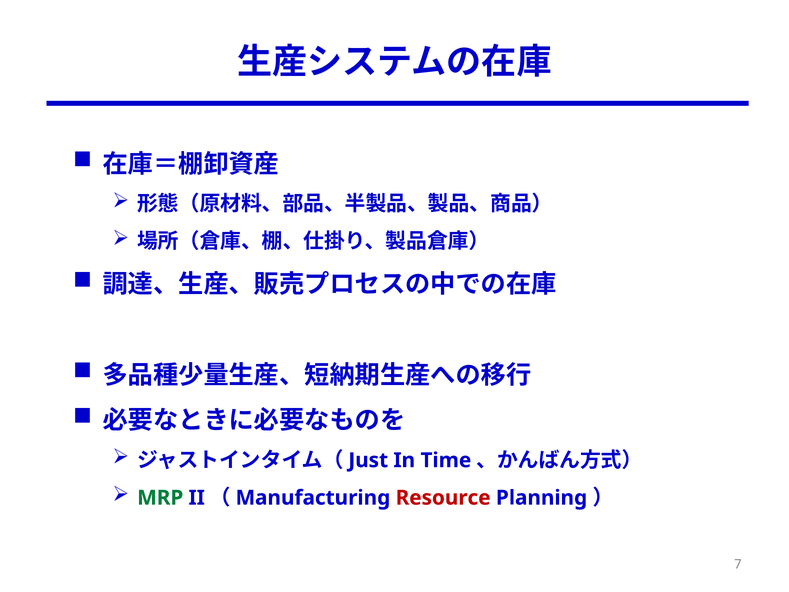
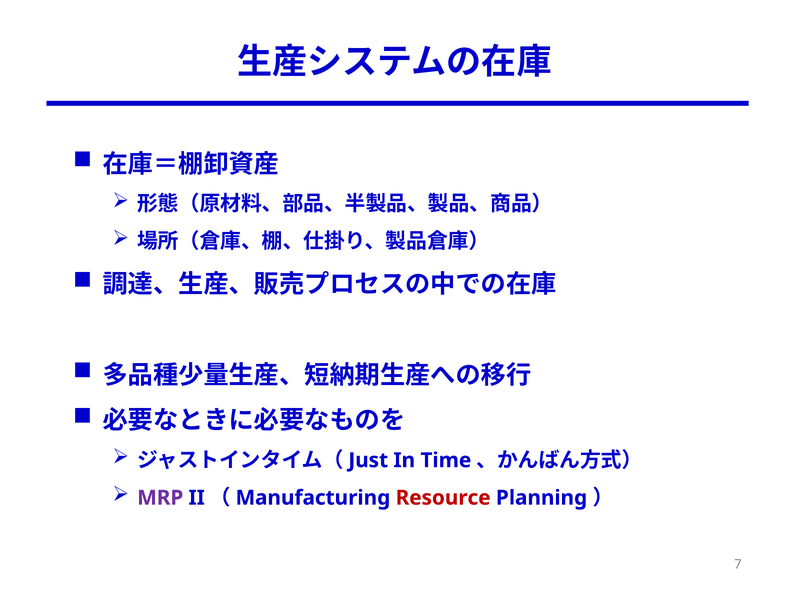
MRP colour: green -> purple (160, 498)
